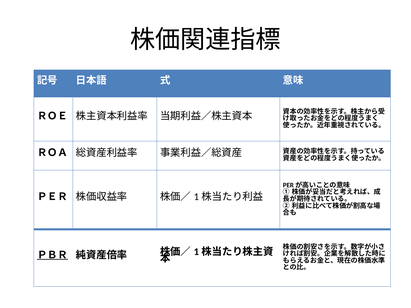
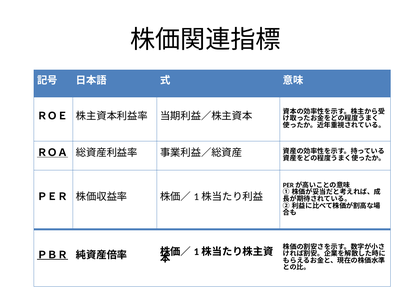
ＲＯＡ underline: none -> present (52, 153)
